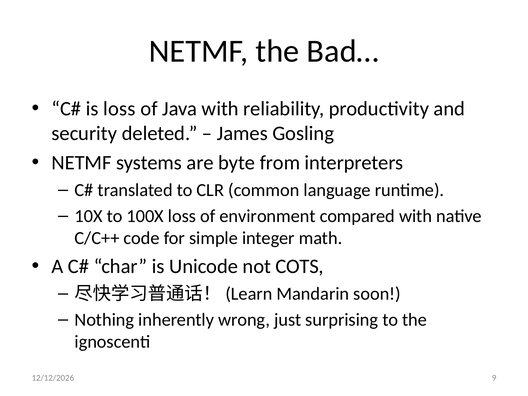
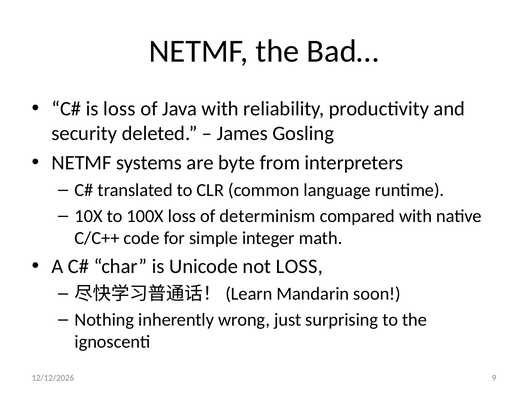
environment: environment -> determinism (268, 216)
not COTS: COTS -> LOSS (299, 266)
